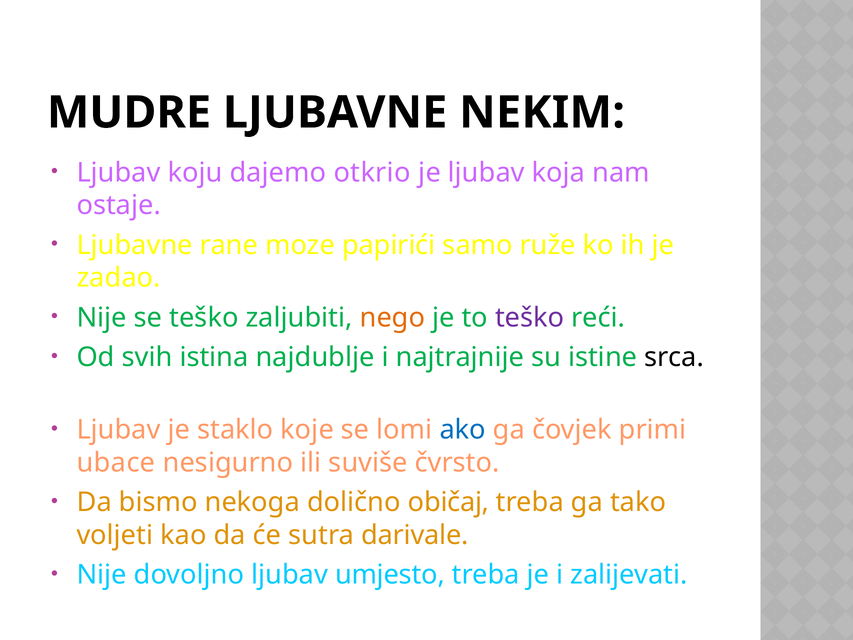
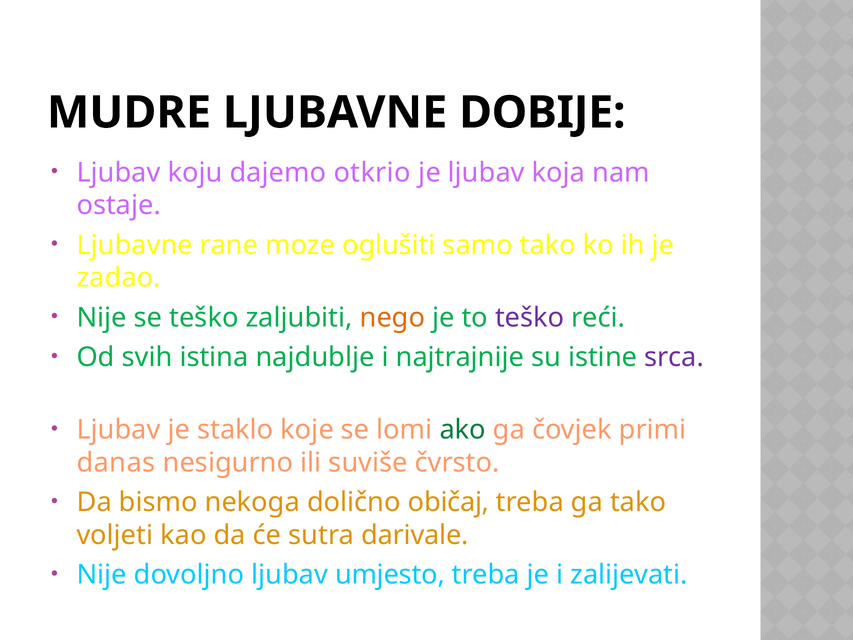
NEKIM: NEKIM -> DOBIJE (542, 113)
papirići: papirići -> oglušiti (389, 245)
samo ruže: ruže -> tako (548, 245)
srca colour: black -> purple (674, 357)
ako colour: blue -> green (463, 430)
ubace: ubace -> danas (116, 462)
